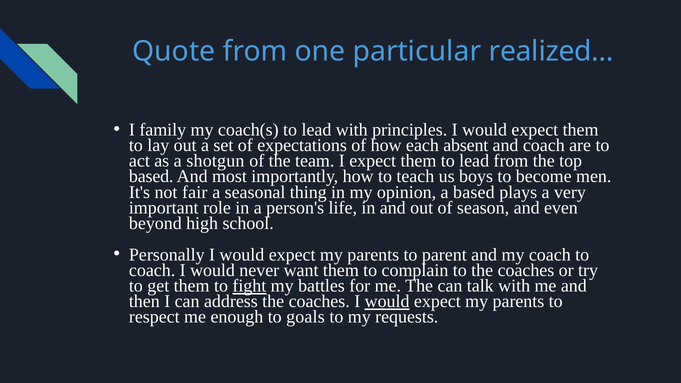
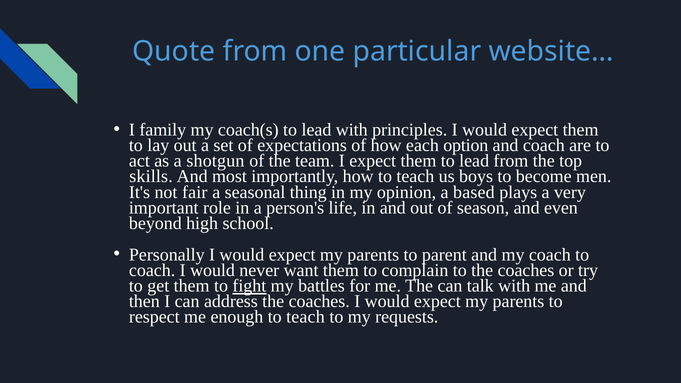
realized…: realized… -> website… (551, 51)
absent: absent -> option (466, 146)
based: based -> skills (151, 177)
would underline: present -> none (387, 302)
enough to goals: goals -> teach (305, 317)
